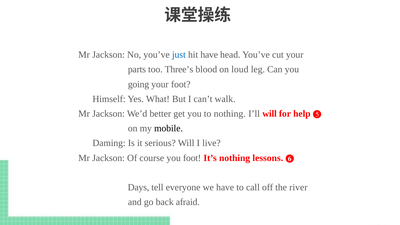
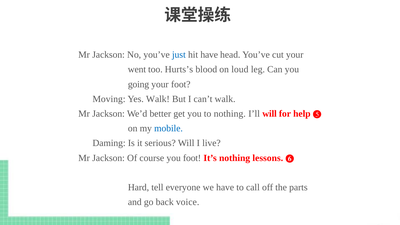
parts: parts -> went (137, 69)
Three’s: Three’s -> Hurts’s (179, 69)
Himself: Himself -> Moving (109, 99)
Yes What: What -> Walk (158, 99)
mobile colour: black -> blue (169, 128)
Days: Days -> Hard (139, 187)
river: river -> parts (298, 187)
afraid: afraid -> voice (188, 202)
